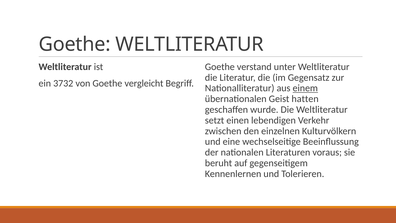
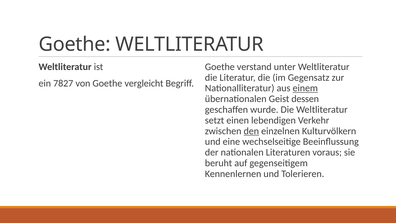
3732: 3732 -> 7827 (63, 83)
hatten: hatten -> dessen (305, 99)
den underline: none -> present (251, 131)
